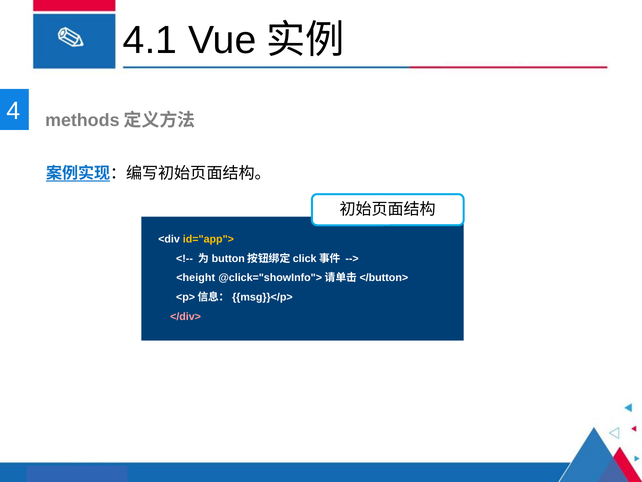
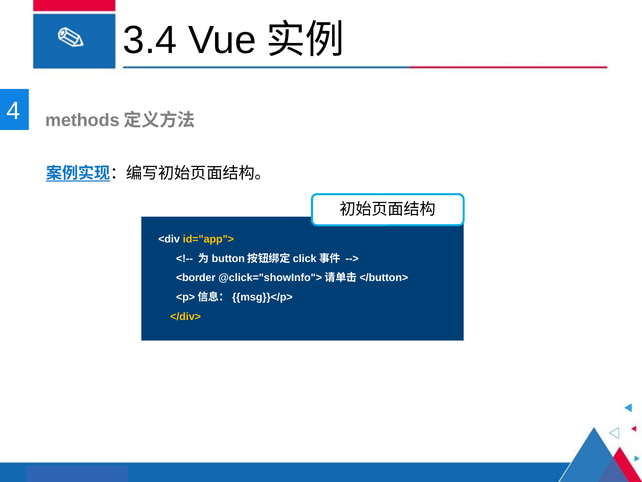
4.1: 4.1 -> 3.4 (150, 40)
<height: <height -> <border (196, 278)
</div> colour: pink -> yellow (186, 316)
